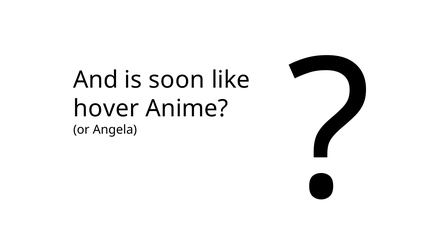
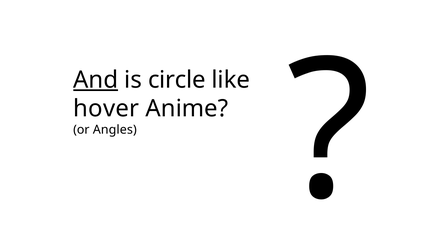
And underline: none -> present (96, 80)
soon: soon -> circle (177, 80)
Angela: Angela -> Angles (115, 130)
